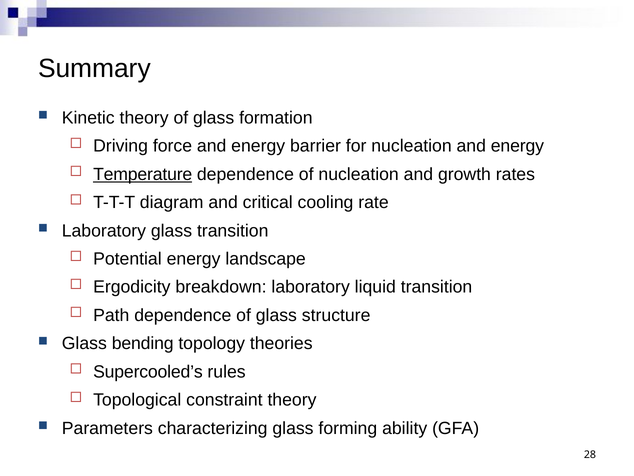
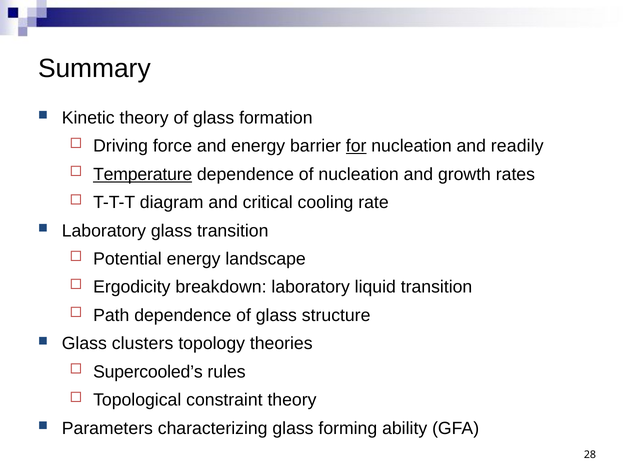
for underline: none -> present (356, 146)
nucleation and energy: energy -> readily (517, 146)
bending: bending -> clusters (143, 343)
